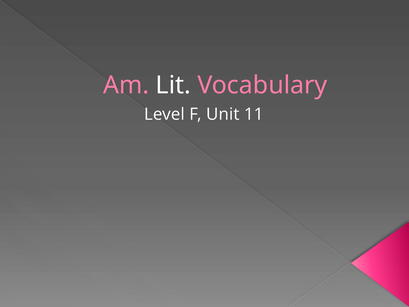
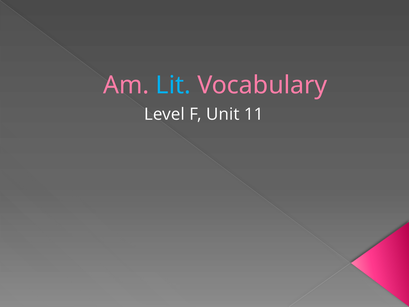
Lit colour: white -> light blue (173, 85)
